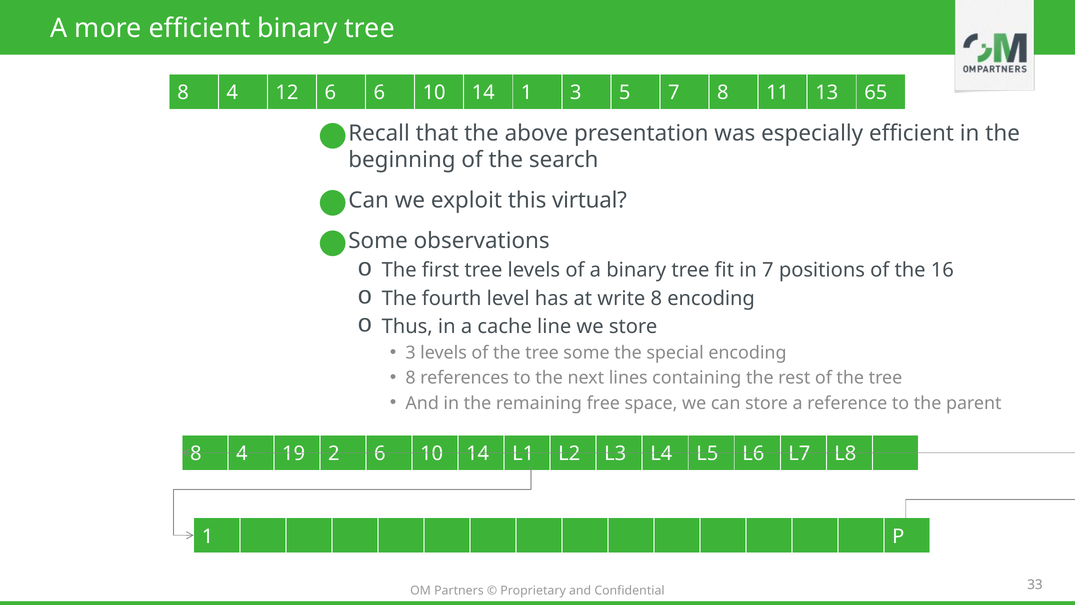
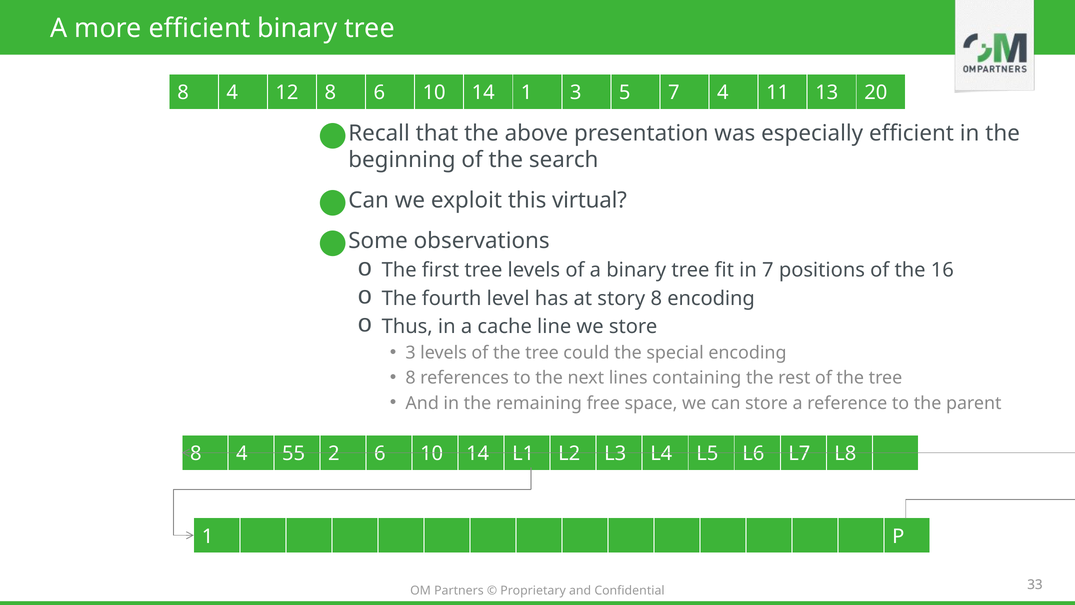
12 6: 6 -> 8 (330, 93)
7 8: 8 -> 4 (723, 93)
65: 65 -> 20 (876, 93)
write: write -> story (621, 298)
tree some: some -> could (586, 353)
19: 19 -> 55 (294, 454)
